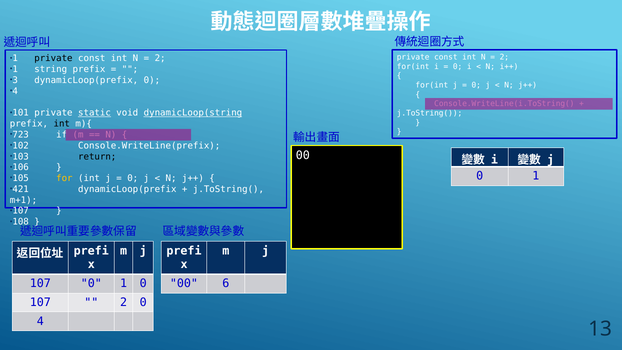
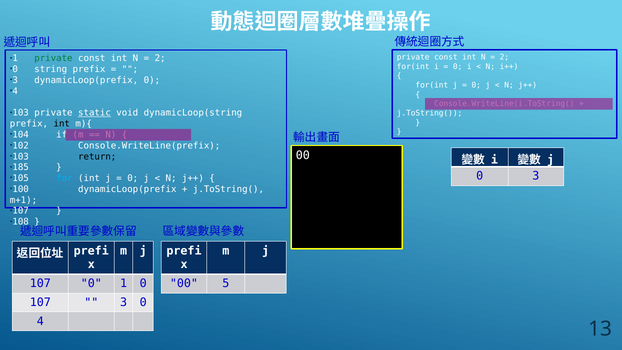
private colour: black -> green (53, 58)
1: 1 -> 0 (15, 69)
101: 101 -> 103 (21, 113)
dynamicLoop(string underline: present -> none (193, 113)
723: 723 -> 104 (21, 135)
106: 106 -> 185 (21, 167)
1: 1 -> 3 (536, 176)
for colour: yellow -> light blue (64, 178)
421: 421 -> 100 (21, 189)
6: 6 -> 5 (226, 283)
2: 2 -> 3 (124, 302)
